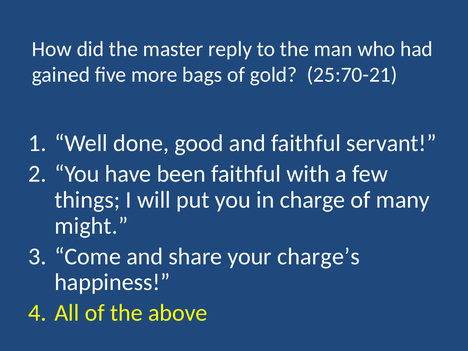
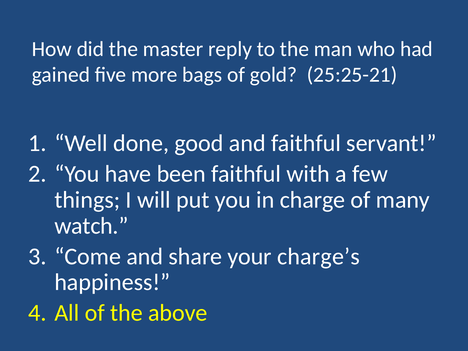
25:70-21: 25:70-21 -> 25:25-21 (352, 75)
might: might -> watch (91, 226)
